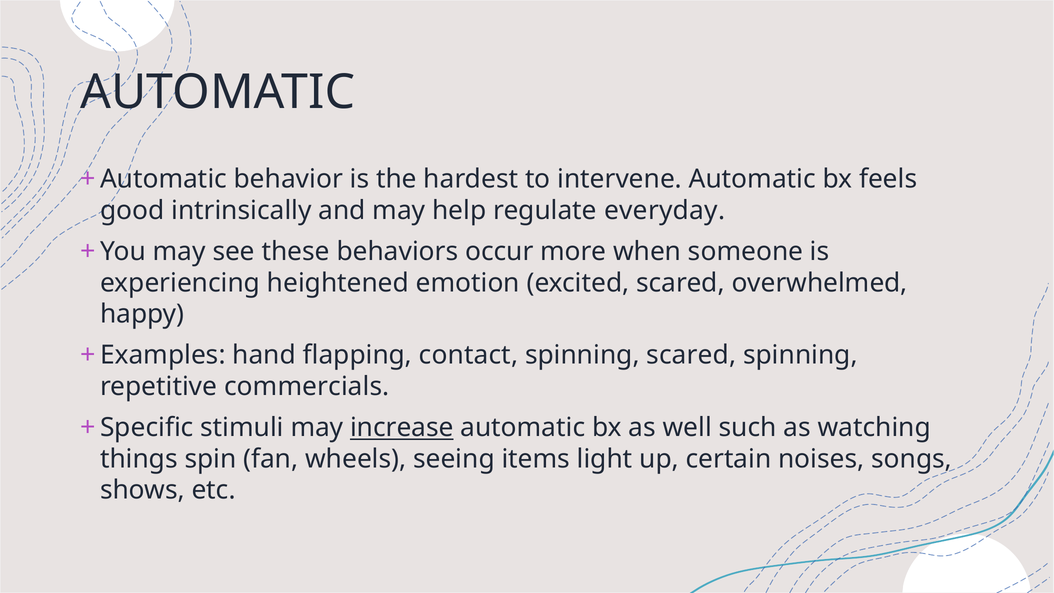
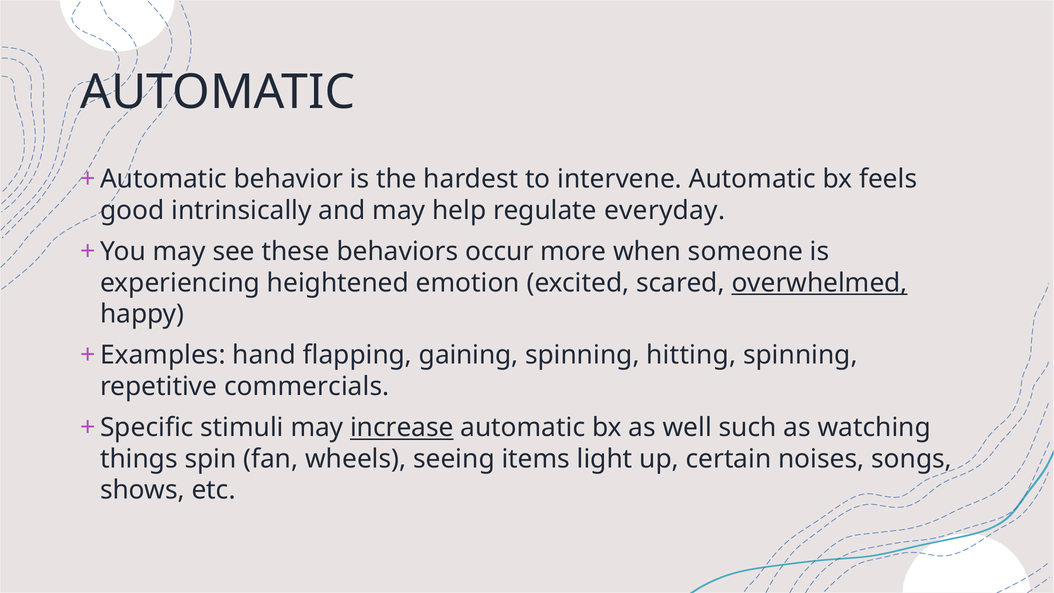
overwhelmed underline: none -> present (820, 283)
contact: contact -> gaining (469, 355)
spinning scared: scared -> hitting (691, 355)
